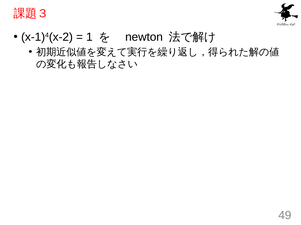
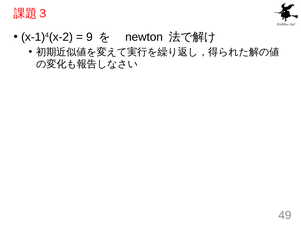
1: 1 -> 9 (89, 37)
